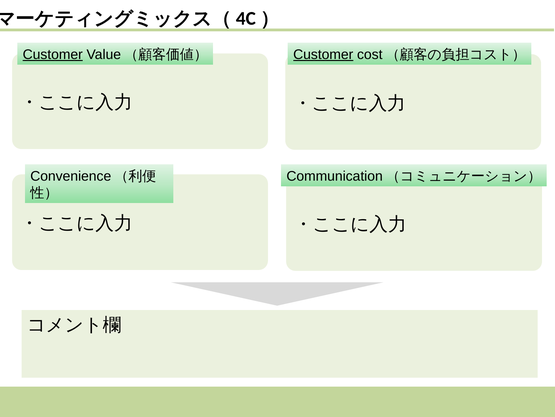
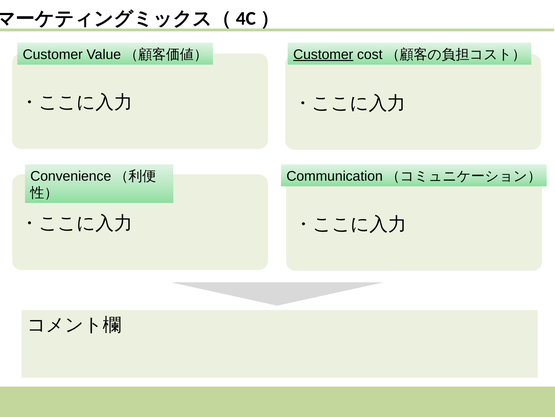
Customer underline: present -> none (53, 55)
